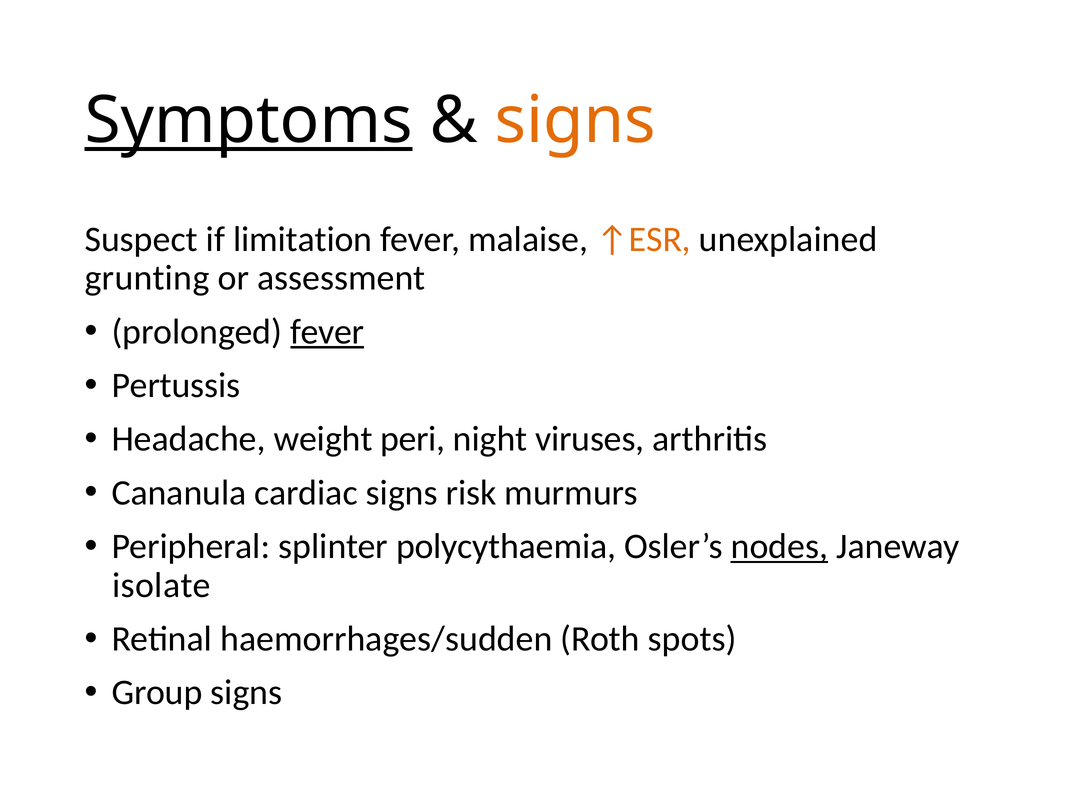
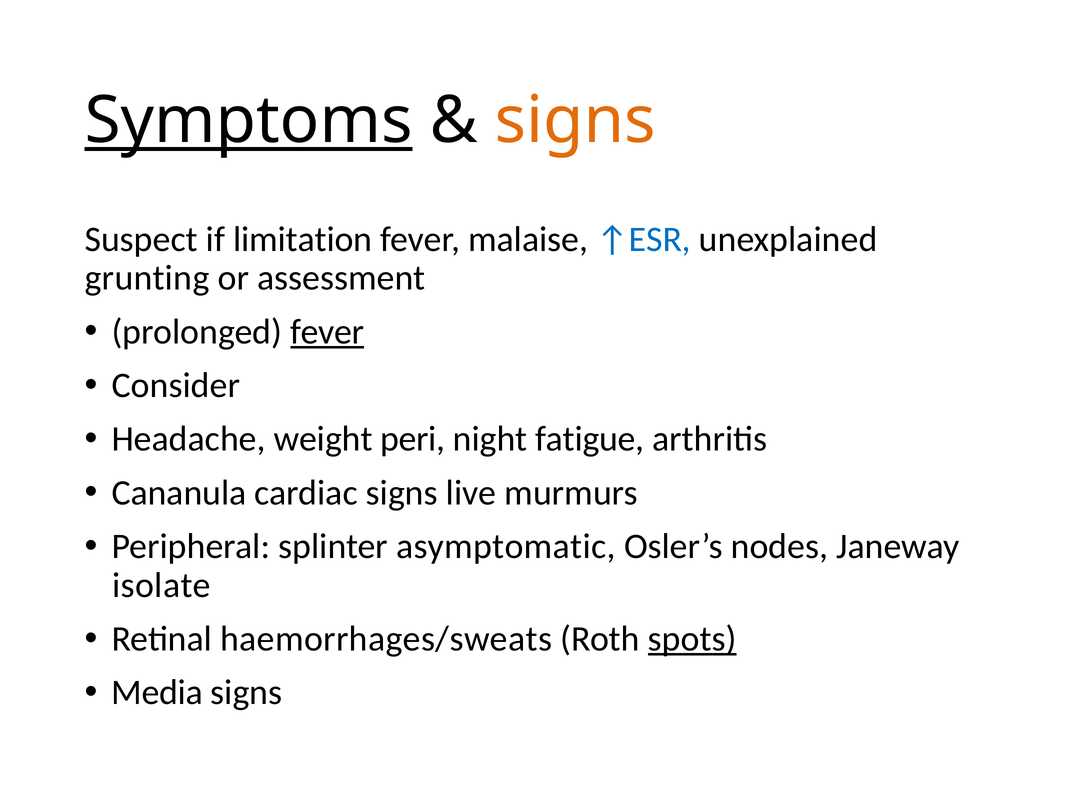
↑ESR colour: orange -> blue (644, 239)
Pertussis: Pertussis -> Consider (176, 385)
viruses: viruses -> fatigue (590, 439)
risk: risk -> live (471, 493)
polycythaemia: polycythaemia -> asymptomatic (506, 546)
nodes underline: present -> none (779, 546)
haemorrhages/sudden: haemorrhages/sudden -> haemorrhages/sweats (386, 639)
spots underline: none -> present (692, 639)
Group: Group -> Media (157, 693)
